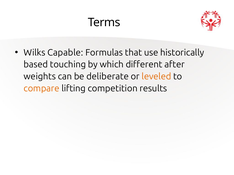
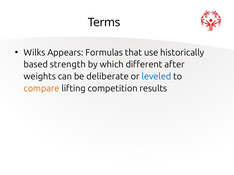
Capable: Capable -> Appears (65, 53)
touching: touching -> strength (68, 65)
leveled colour: orange -> blue (156, 77)
